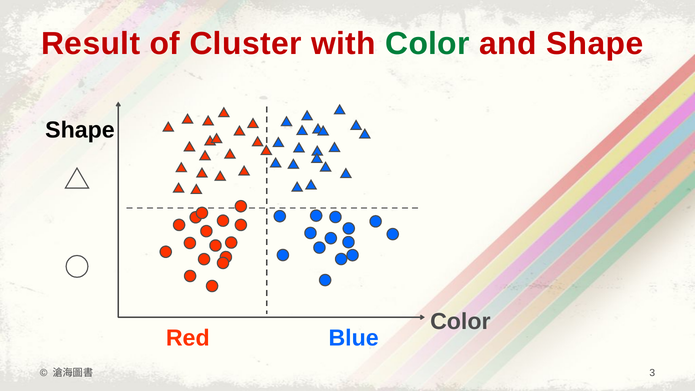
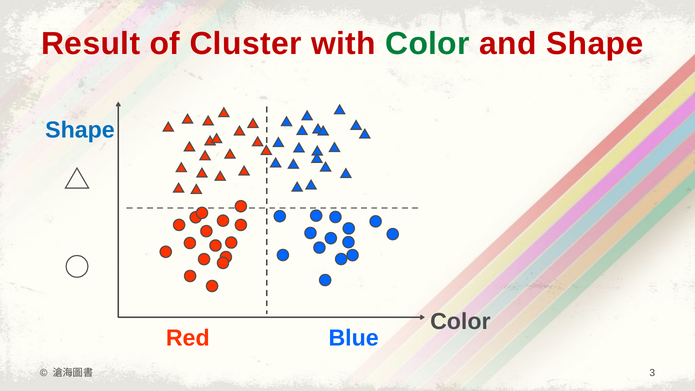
Shape colour: black -> blue (80, 130)
